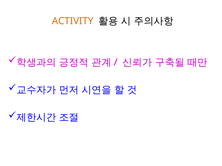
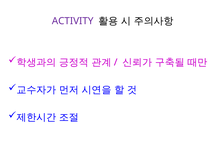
ACTIVITY colour: orange -> purple (73, 21)
